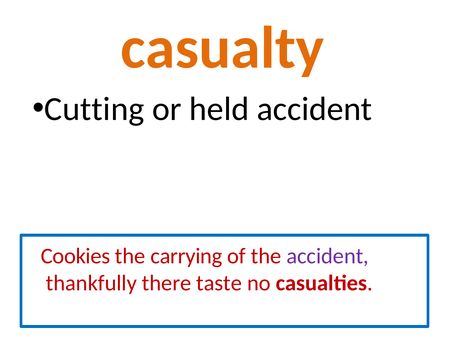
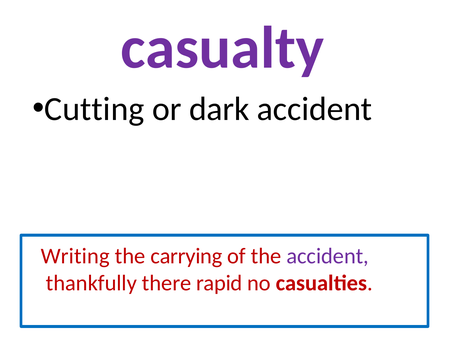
casualty colour: orange -> purple (222, 48)
held: held -> dark (219, 109)
Cookies: Cookies -> Writing (75, 256)
taste: taste -> rapid (219, 283)
